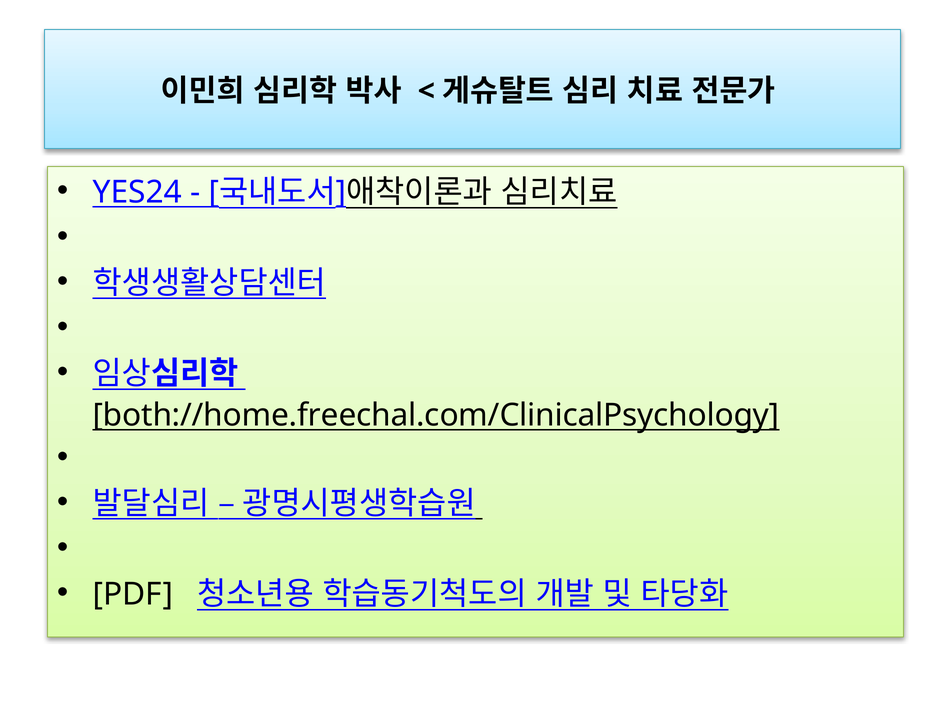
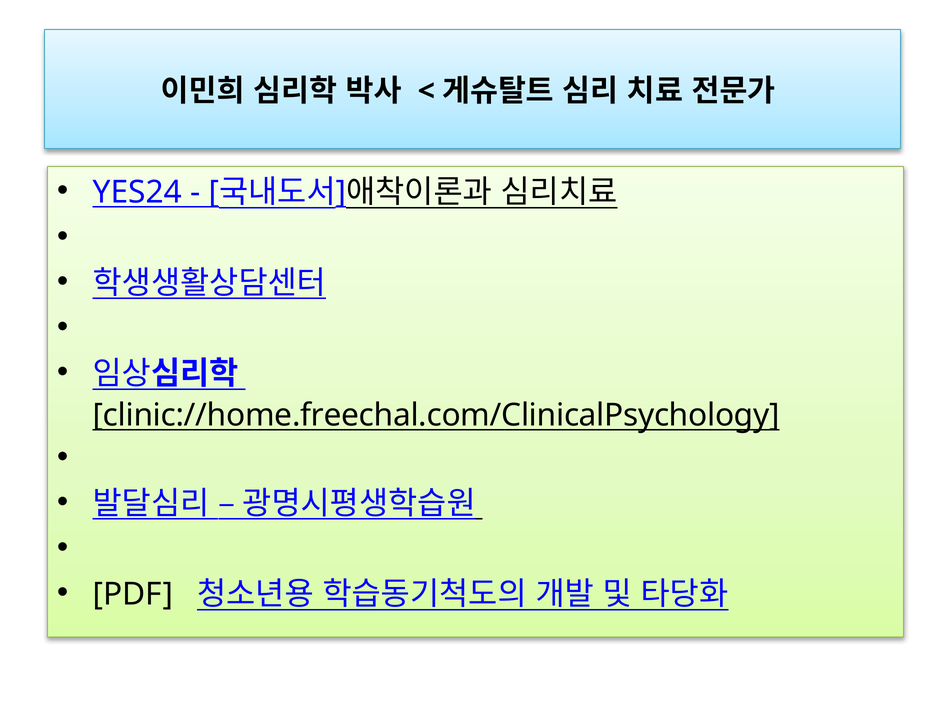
both://home.freechal.com/ClinicalPsychology: both://home.freechal.com/ClinicalPsychology -> clinic://home.freechal.com/ClinicalPsychology (436, 415)
